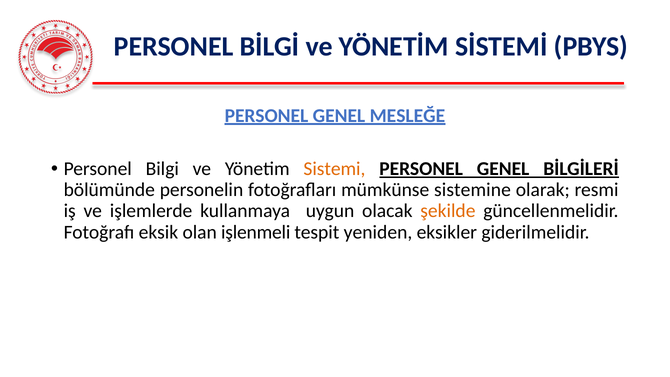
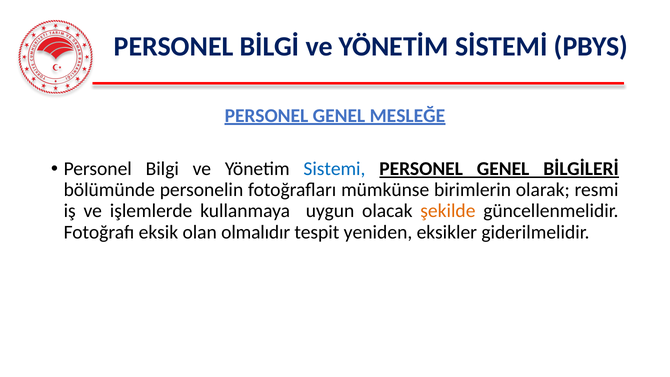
Sistemi colour: orange -> blue (334, 169)
sistemine: sistemine -> birimlerin (473, 190)
işlenmeli: işlenmeli -> olmalıdır (256, 232)
